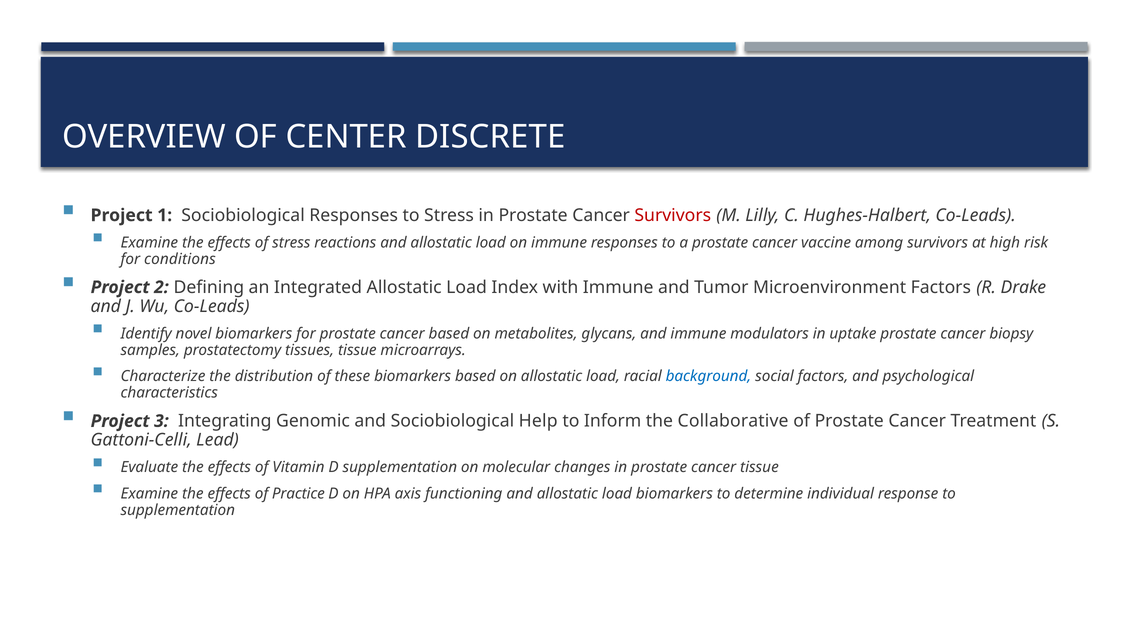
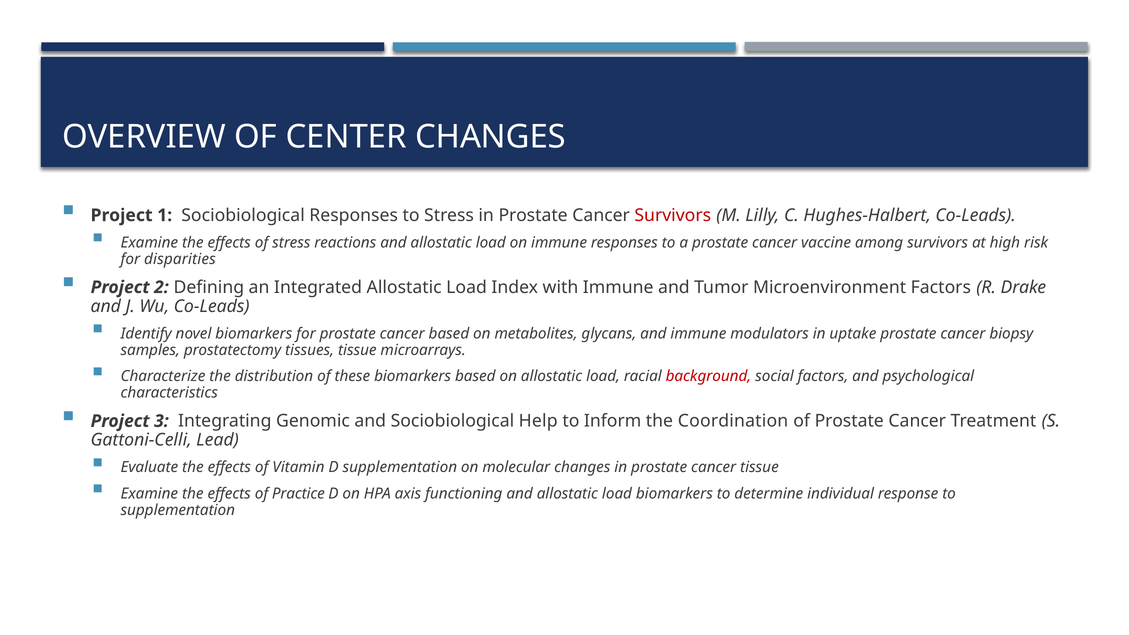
CENTER DISCRETE: DISCRETE -> CHANGES (490, 137)
conditions: conditions -> disparities (180, 259)
background colour: blue -> red (708, 376)
Collaborative: Collaborative -> Coordination (733, 421)
